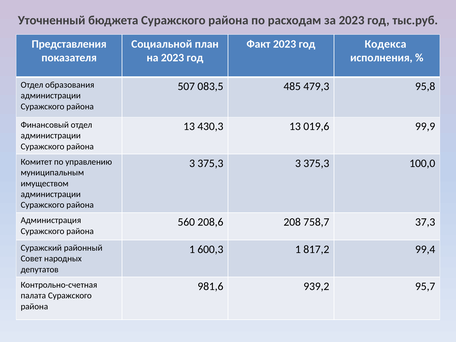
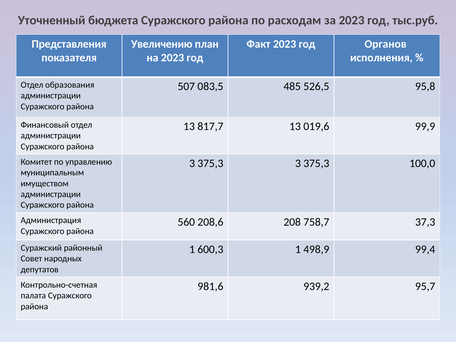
Социальной: Социальной -> Увеличению (162, 44)
Кодекса: Кодекса -> Органов (386, 44)
479,3: 479,3 -> 526,5 (316, 86)
430,3: 430,3 -> 817,7 (210, 126)
817,2: 817,2 -> 498,9 (316, 249)
